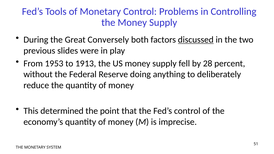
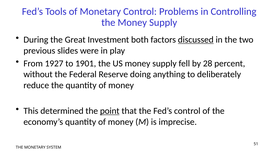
Conversely: Conversely -> Investment (108, 40)
1953: 1953 -> 1927 (54, 63)
1913: 1913 -> 1901 (86, 63)
point underline: none -> present (110, 111)
